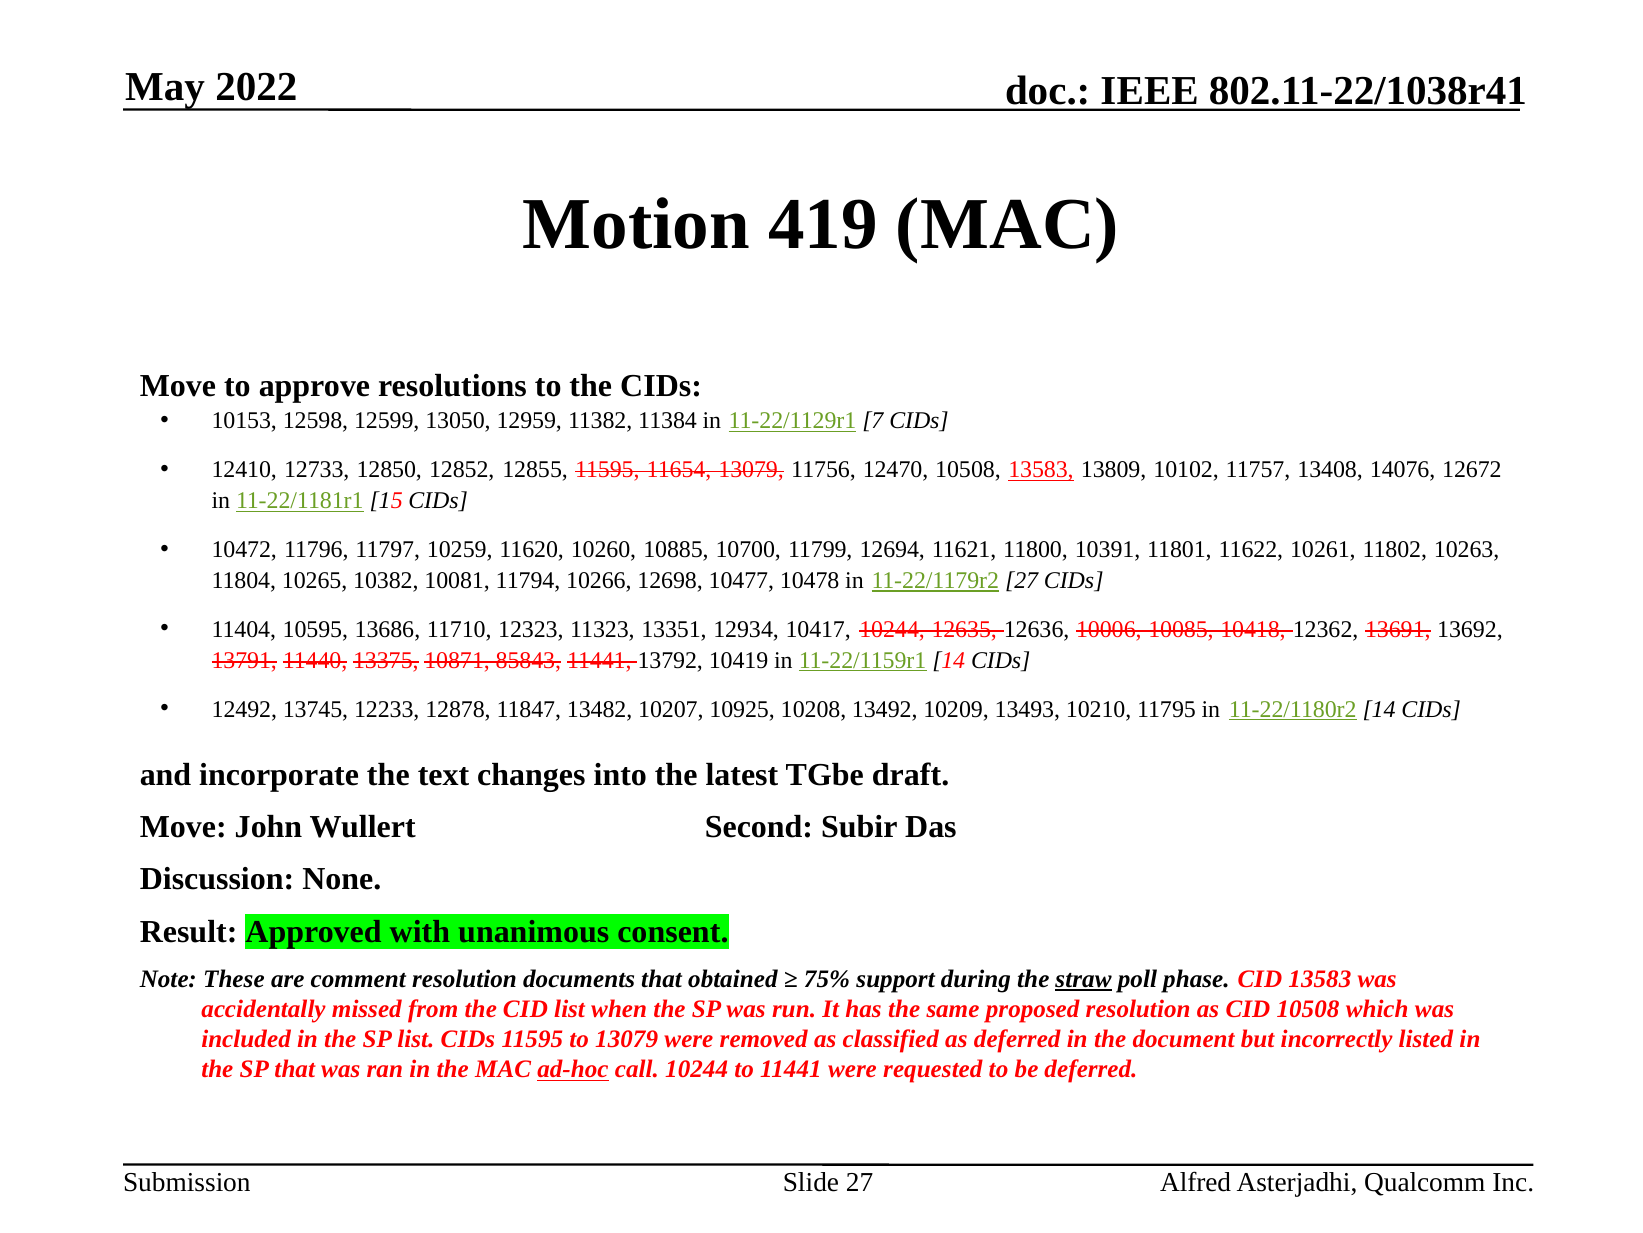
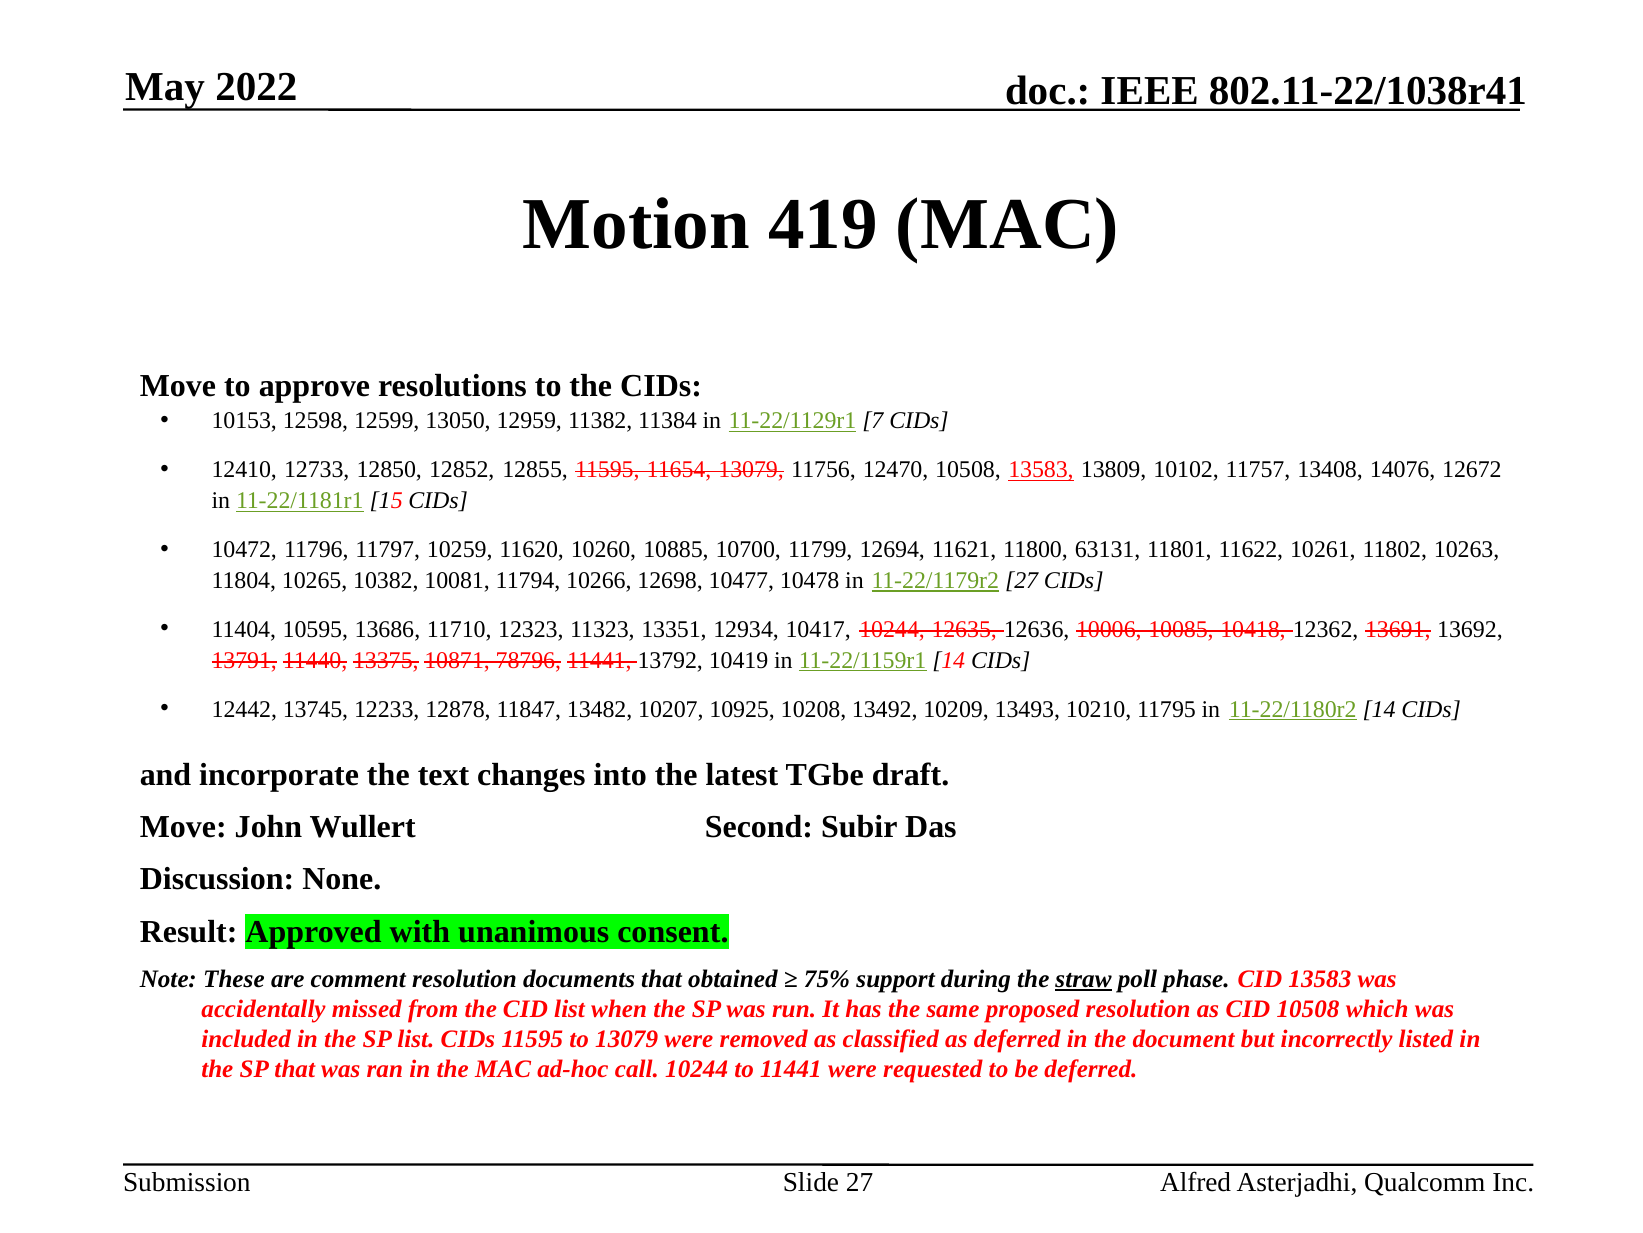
10391: 10391 -> 63131 (1108, 549)
85843: 85843 -> 78796 (528, 660)
12492: 12492 -> 12442 (244, 709)
ad-hoc underline: present -> none (573, 1069)
